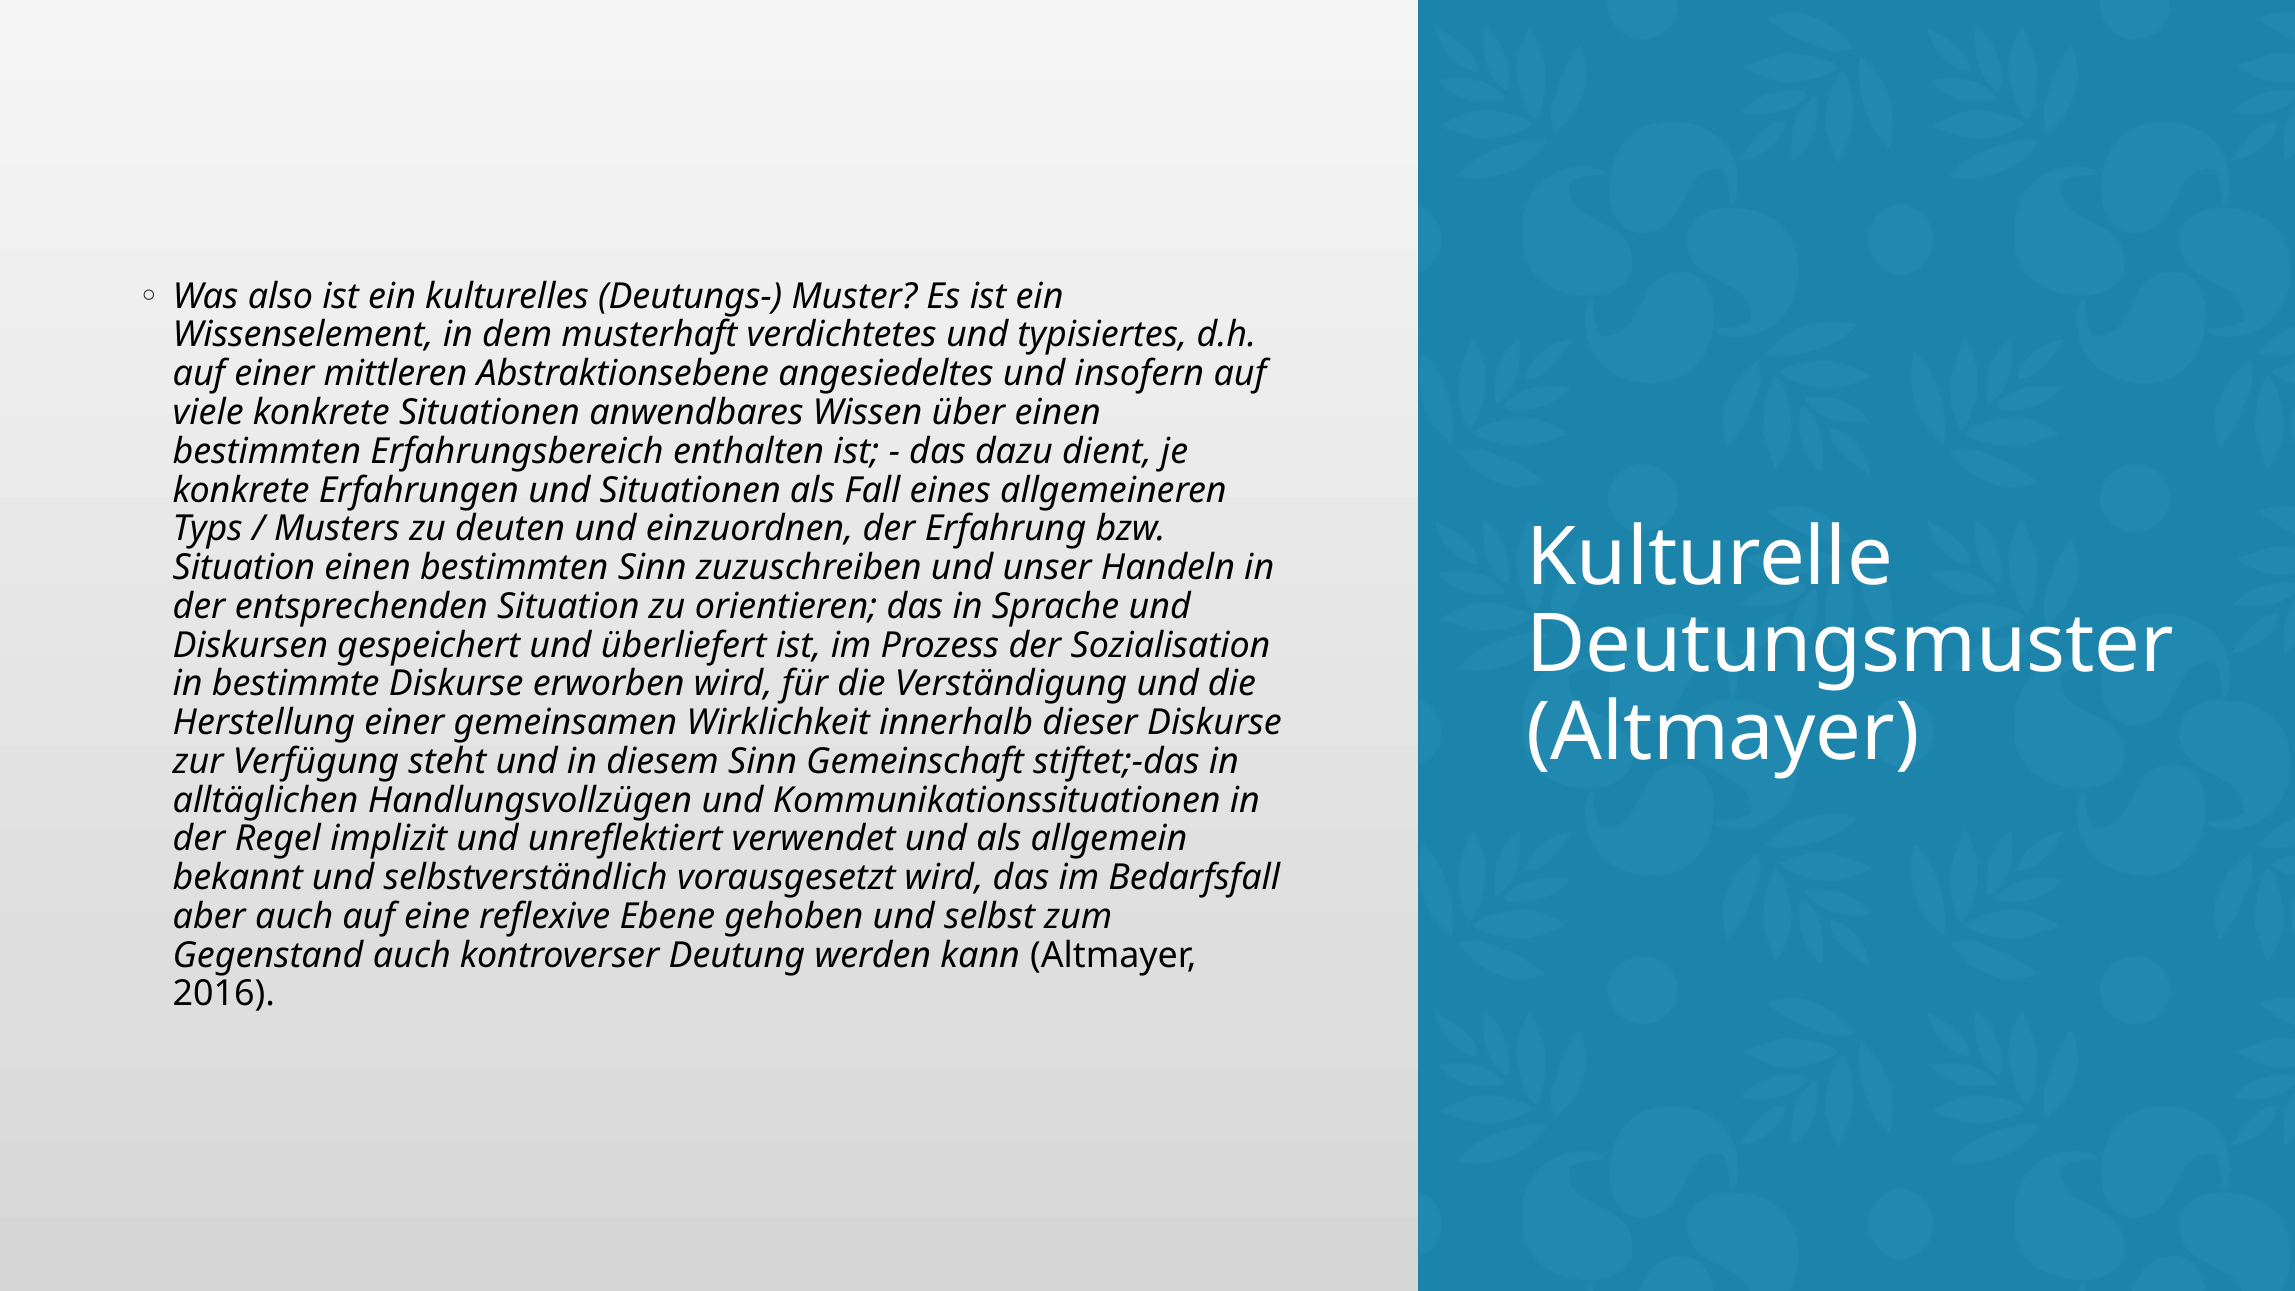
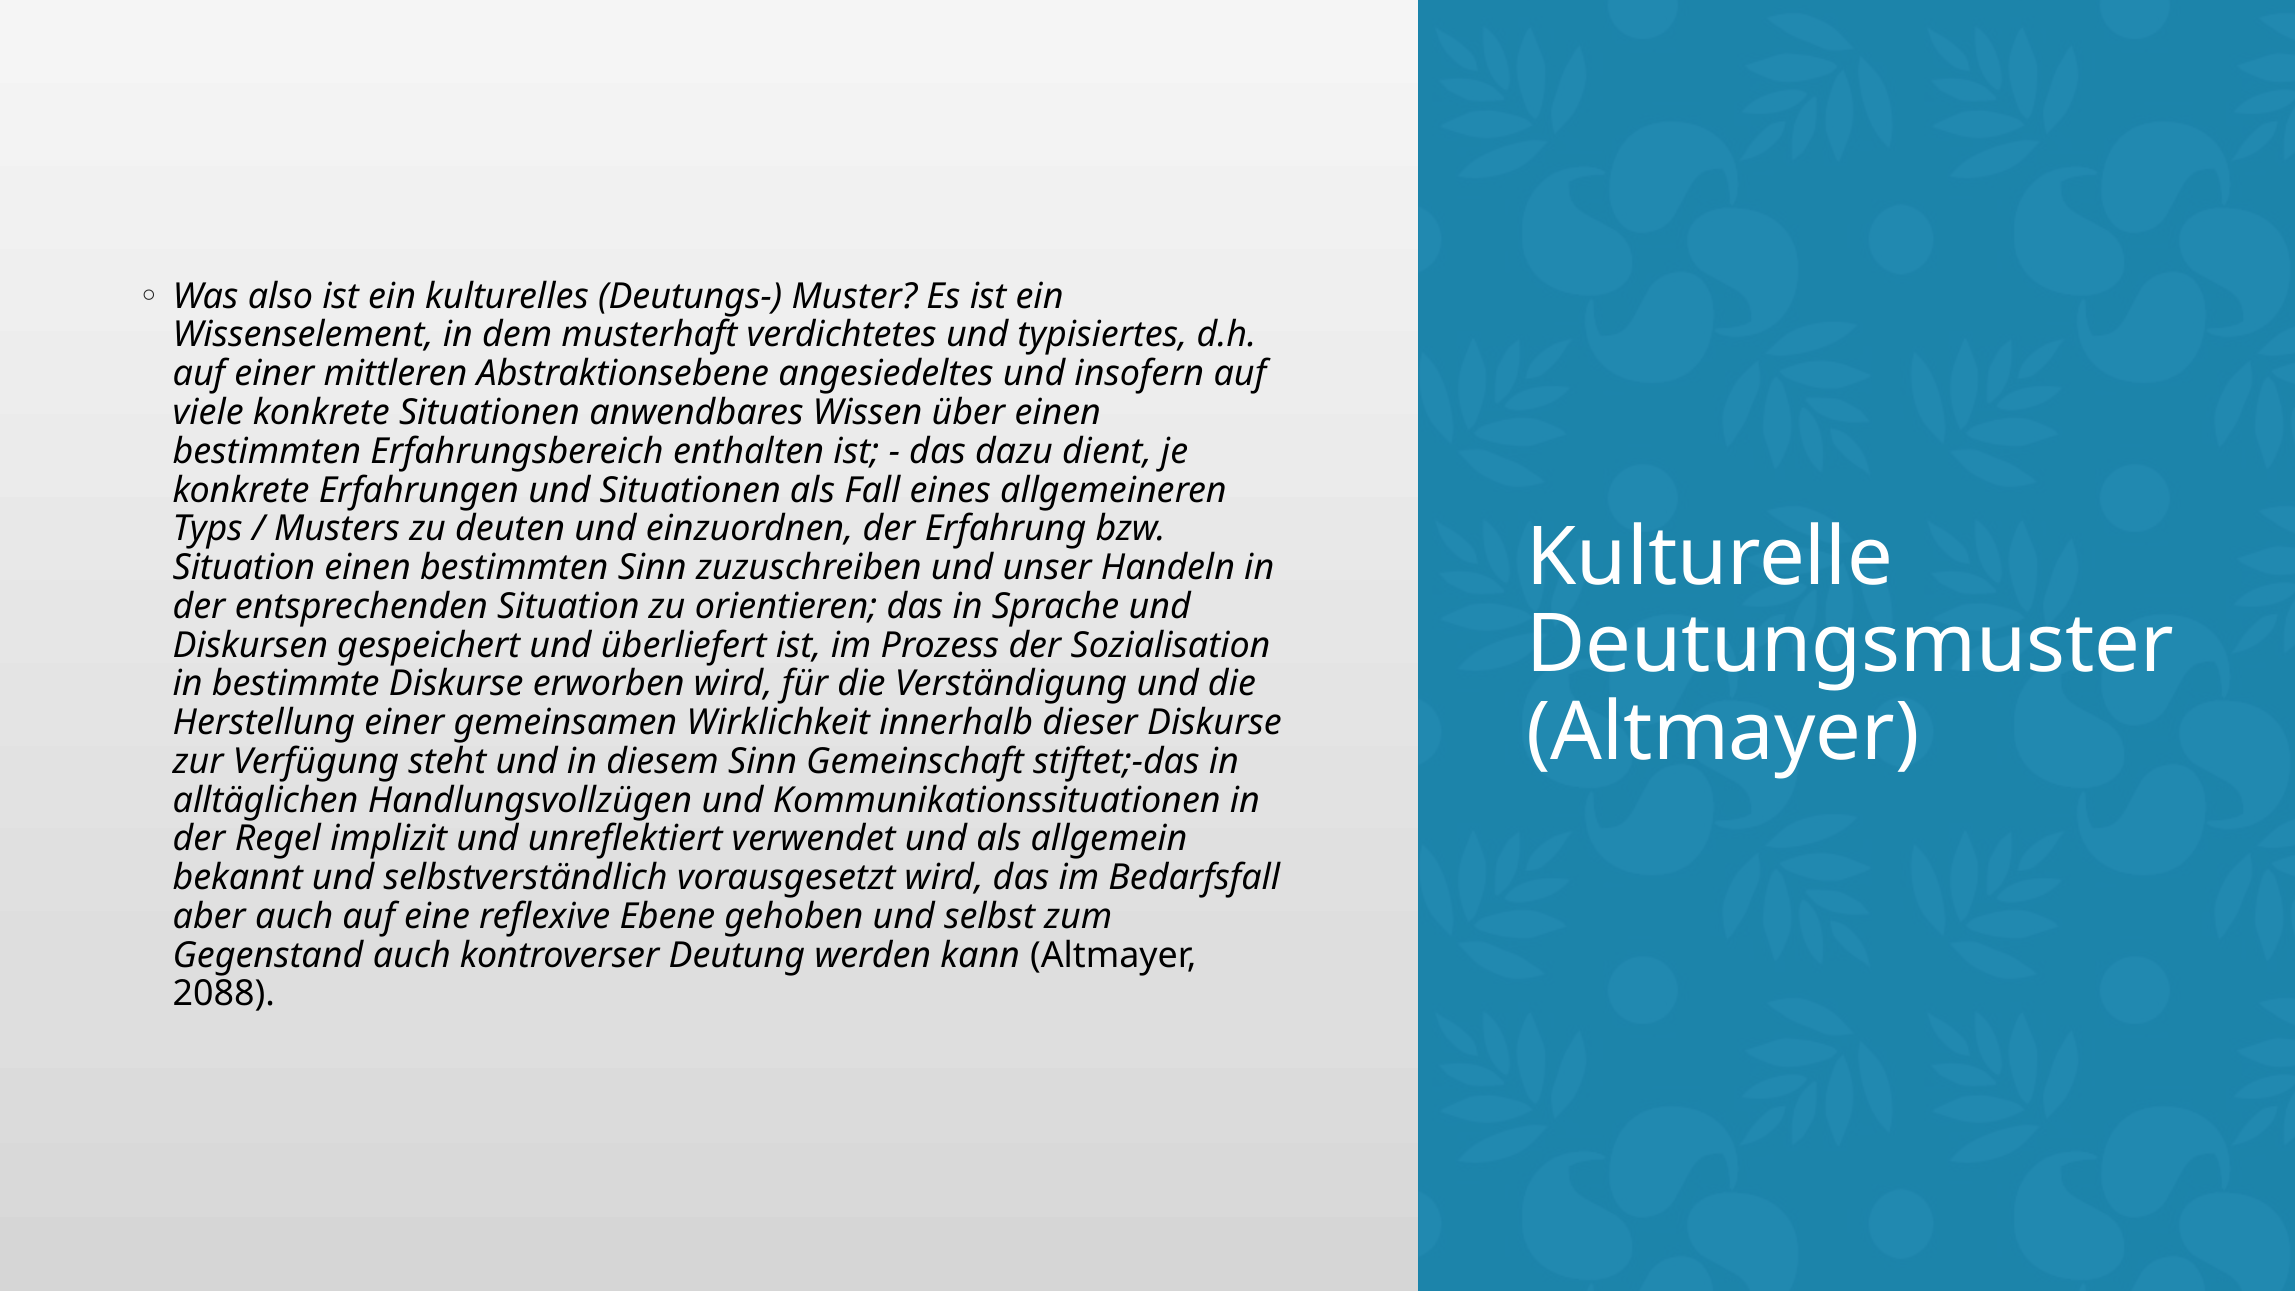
2016: 2016 -> 2088 (224, 994)
